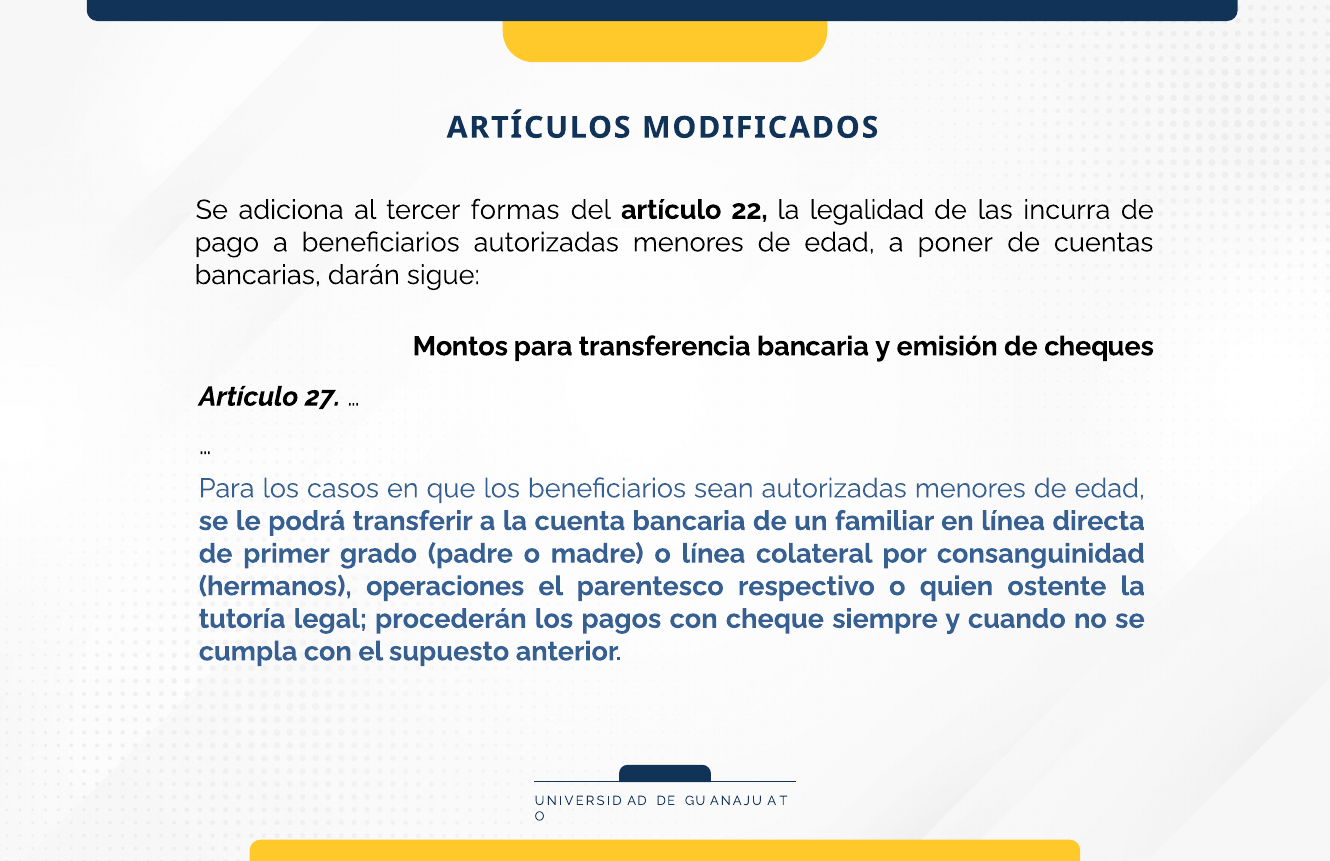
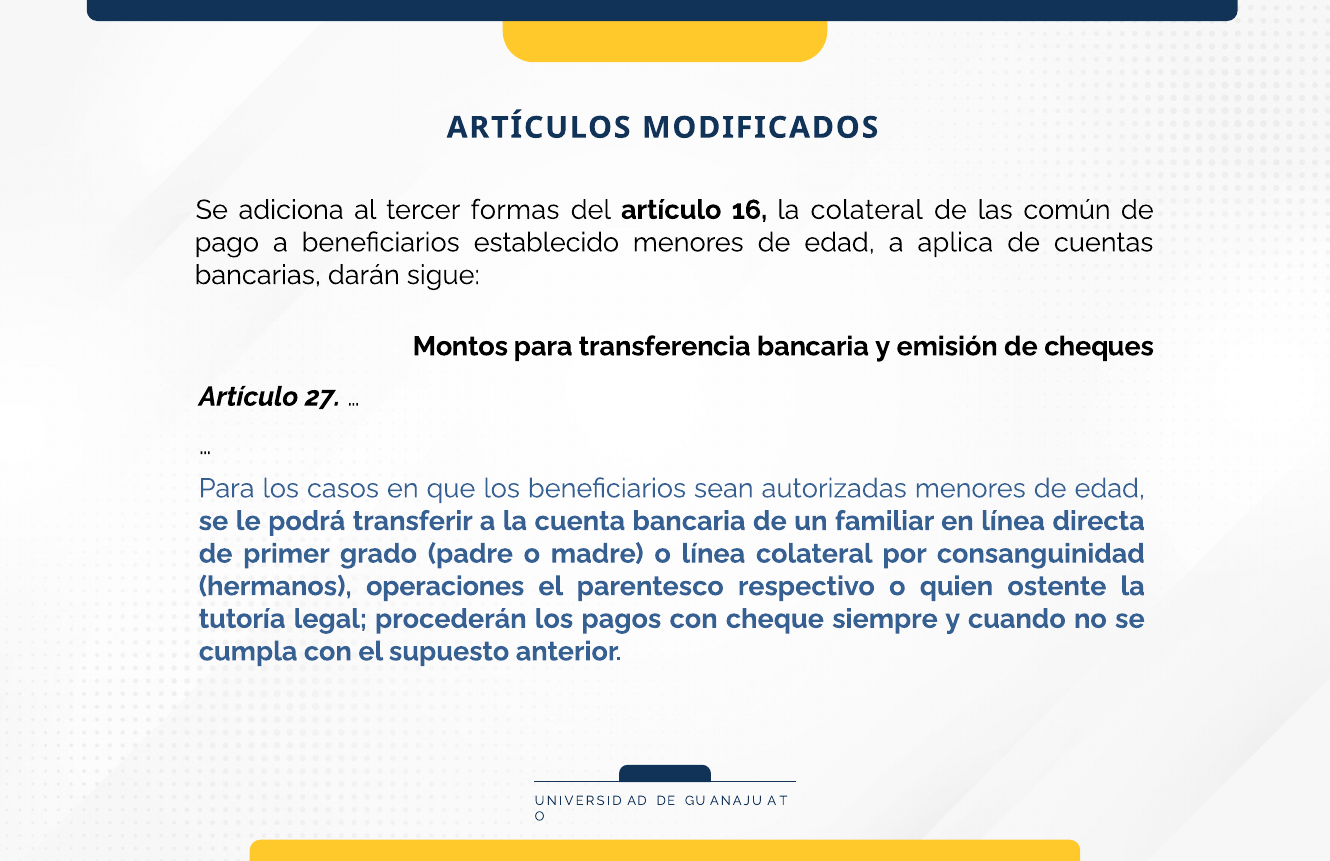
22: 22 -> 16 (749, 210)
la legalidad: legalidad -> colateral (867, 210)
incurra: incurra -> común (1067, 210)
beneficiarios autorizadas: autorizadas -> establecido (546, 242)
poner: poner -> aplica (955, 242)
